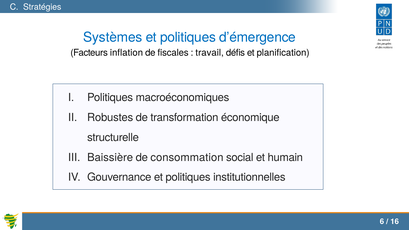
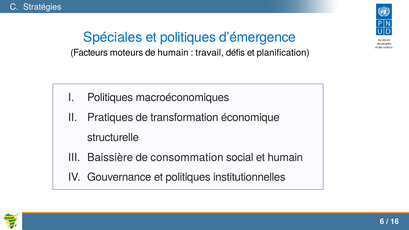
Systèmes: Systèmes -> Spéciales (113, 37)
inflation: inflation -> moteurs (127, 53)
de fiscales: fiscales -> humain (173, 53)
Robustes: Robustes -> Pratiques (110, 118)
